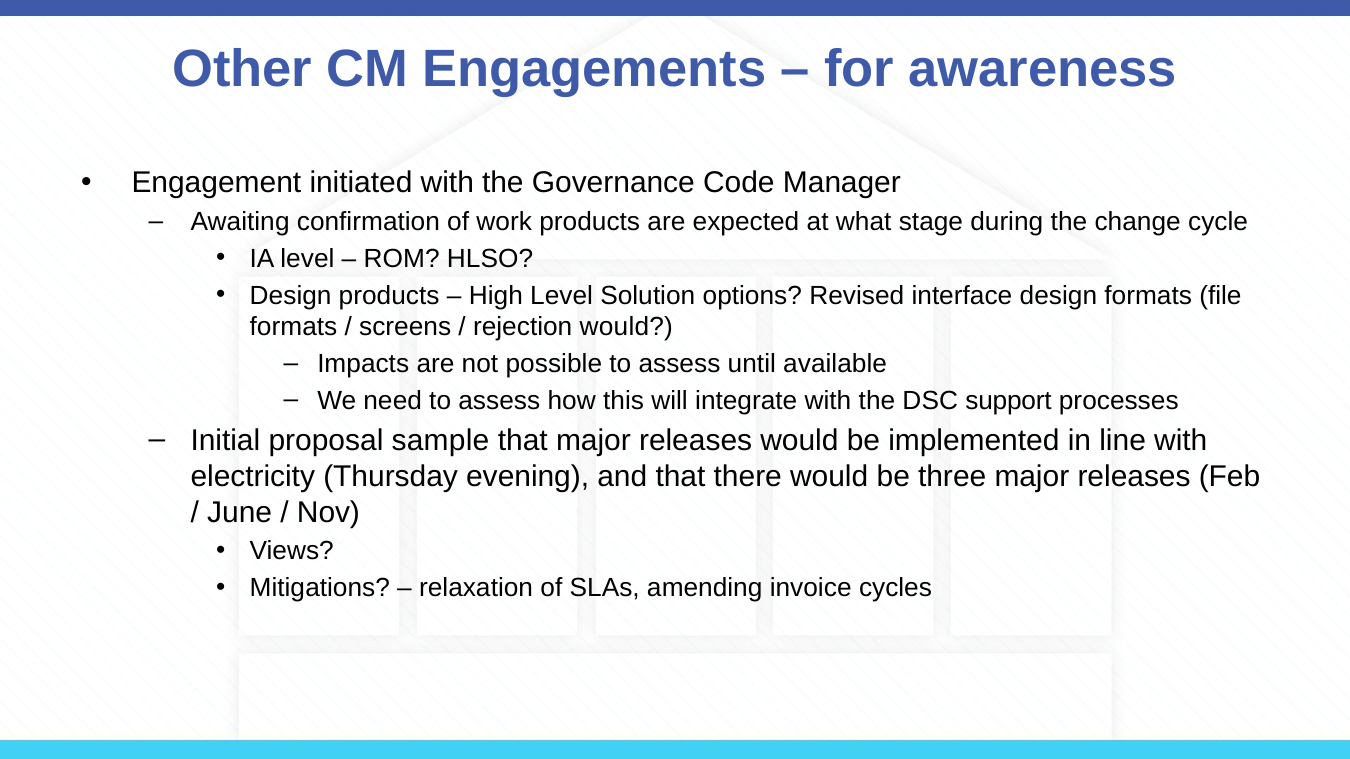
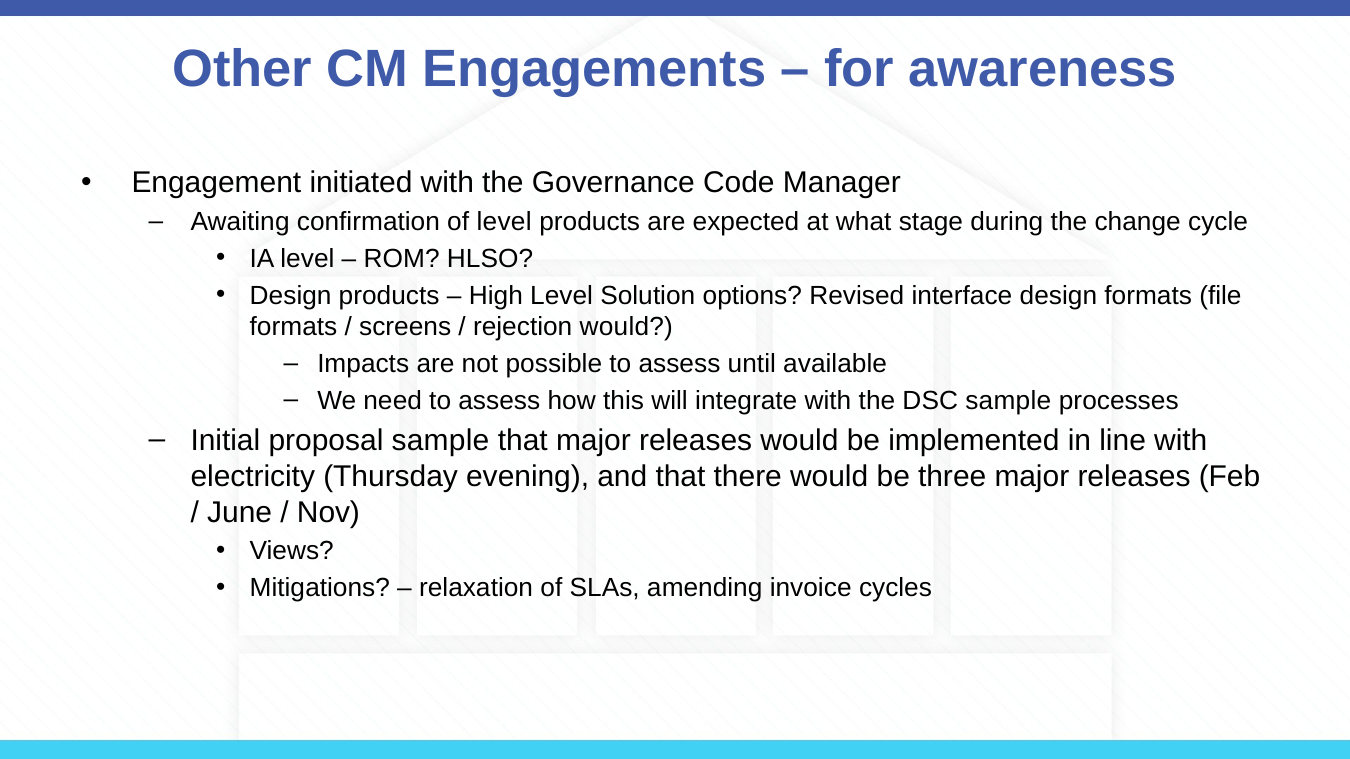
of work: work -> level (504, 222)
DSC support: support -> sample (1008, 401)
